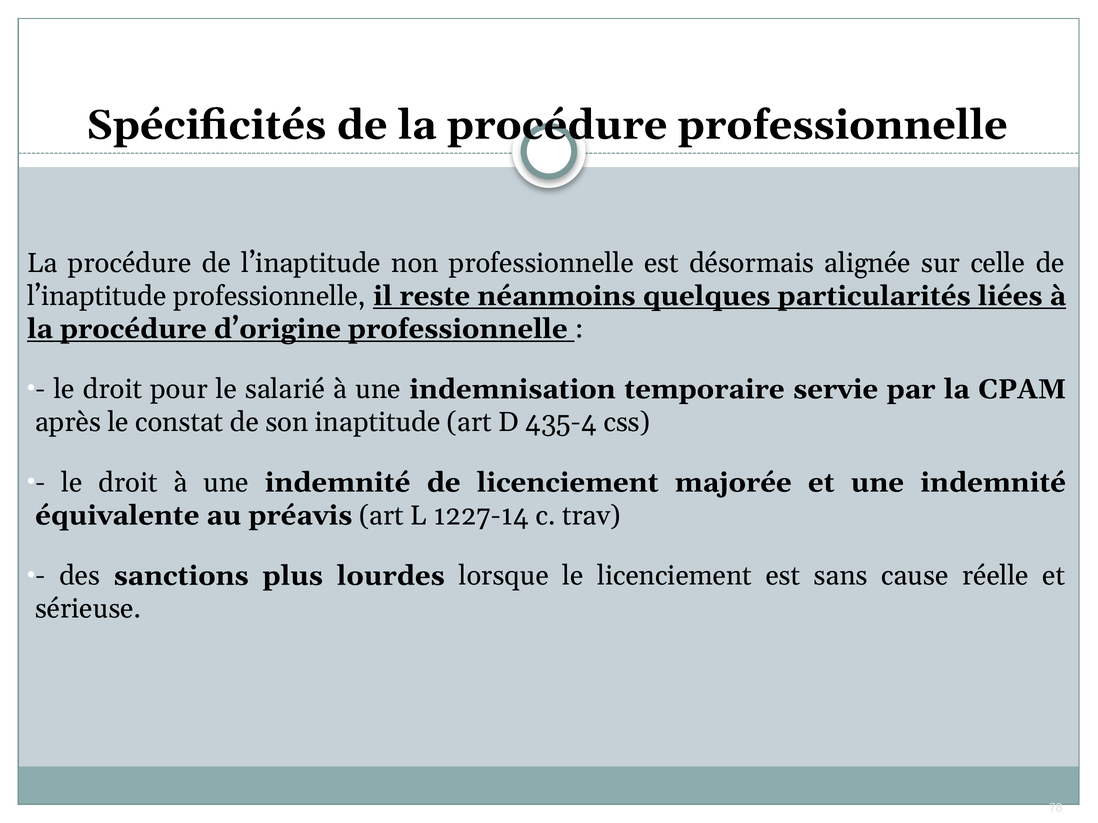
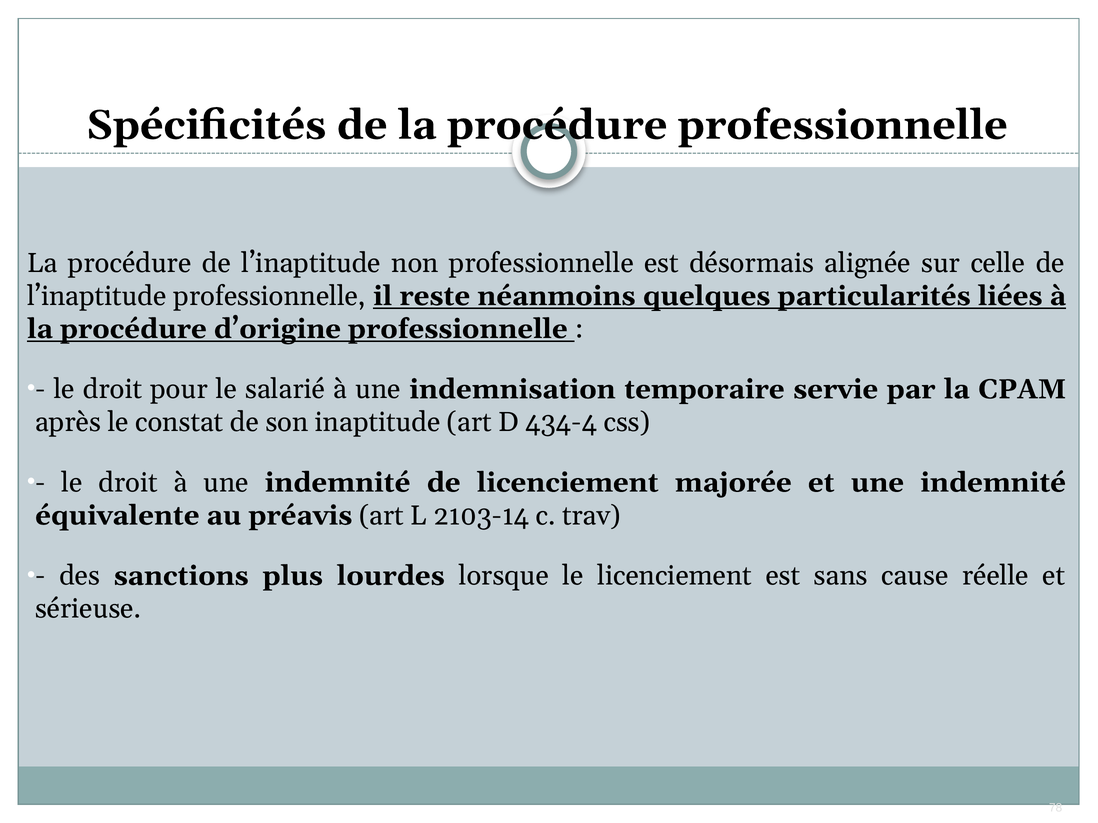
435-4: 435-4 -> 434-4 (561, 422)
1227-14: 1227-14 -> 2103-14 (481, 516)
